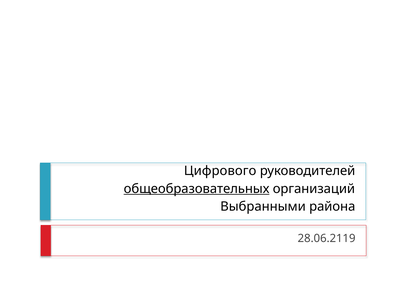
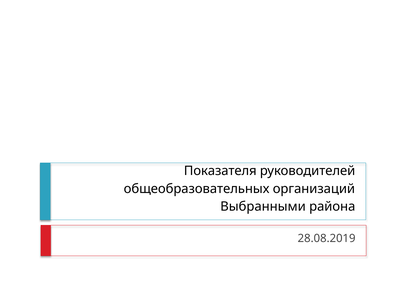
Цифрового: Цифрового -> Показателя (220, 171)
общеобразовательных underline: present -> none (197, 188)
28.06.2119: 28.06.2119 -> 28.08.2019 (327, 238)
